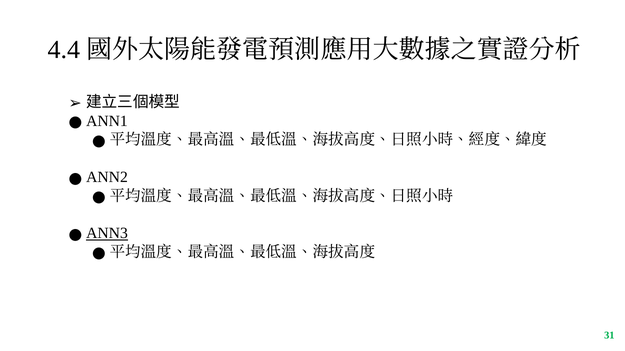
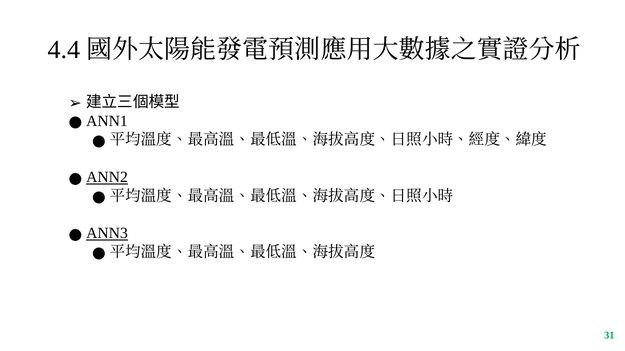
ANN2 underline: none -> present (107, 177)
